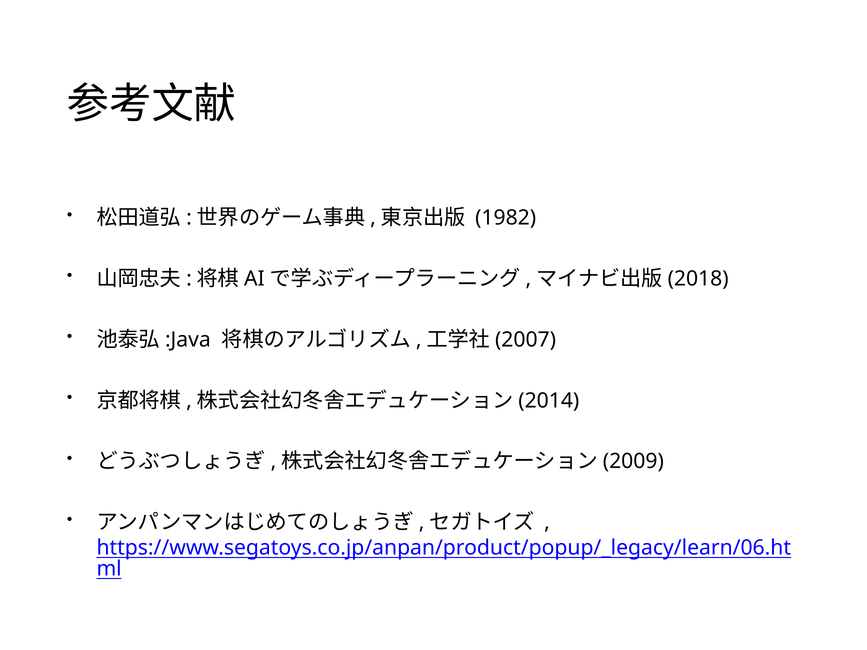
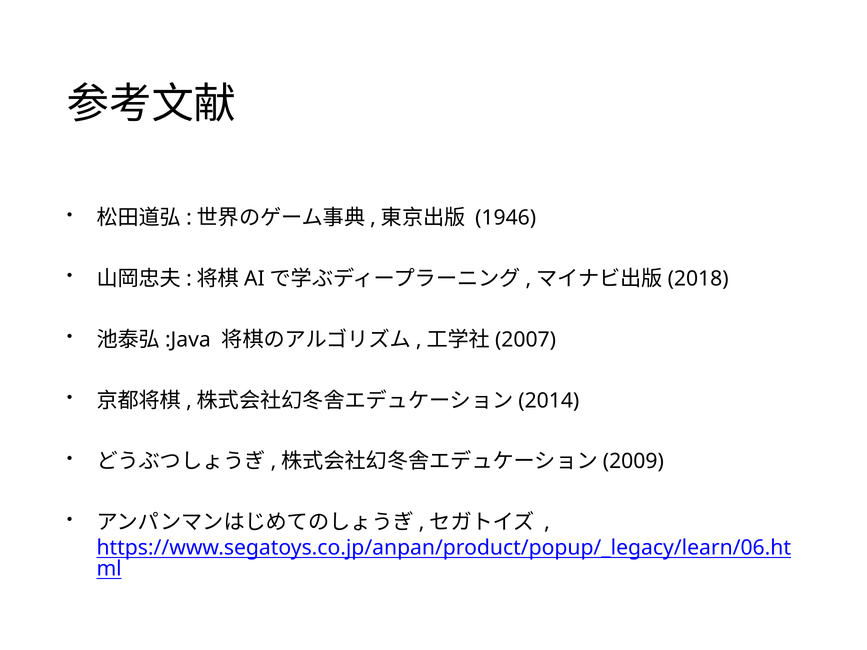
1982: 1982 -> 1946 (506, 218)
